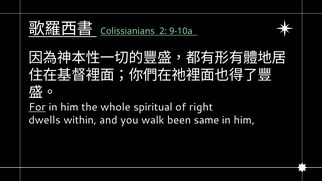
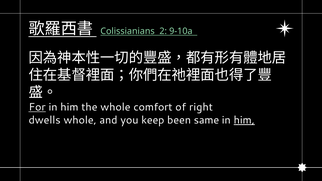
spiritual: spiritual -> comfort (153, 107)
dwells within: within -> whole (80, 120)
walk: walk -> keep (153, 120)
him underline: none -> present (244, 120)
